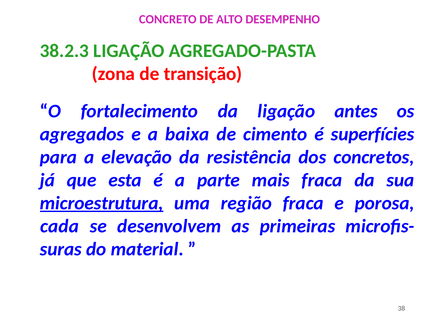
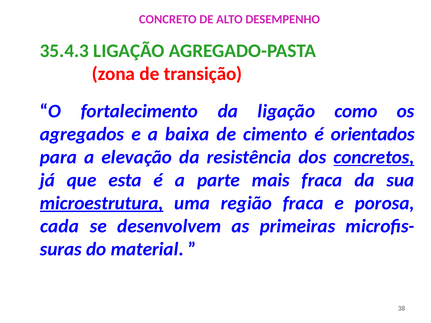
38.2.3: 38.2.3 -> 35.4.3 (64, 51)
antes: antes -> como (356, 111)
superfícies: superfícies -> orientados (373, 134)
concretos underline: none -> present (374, 157)
